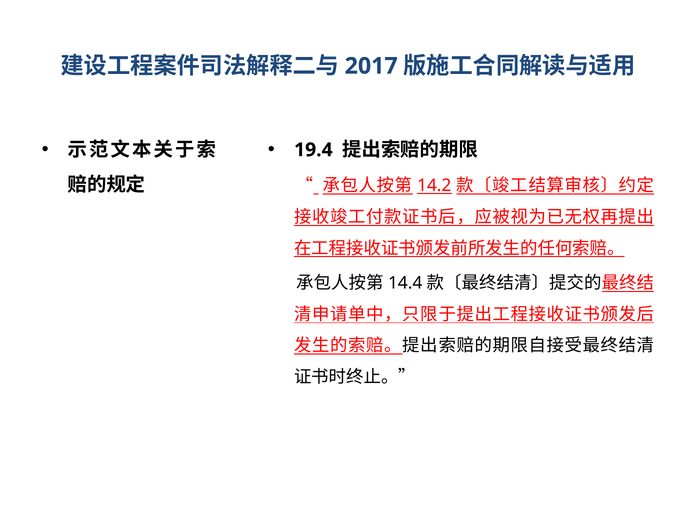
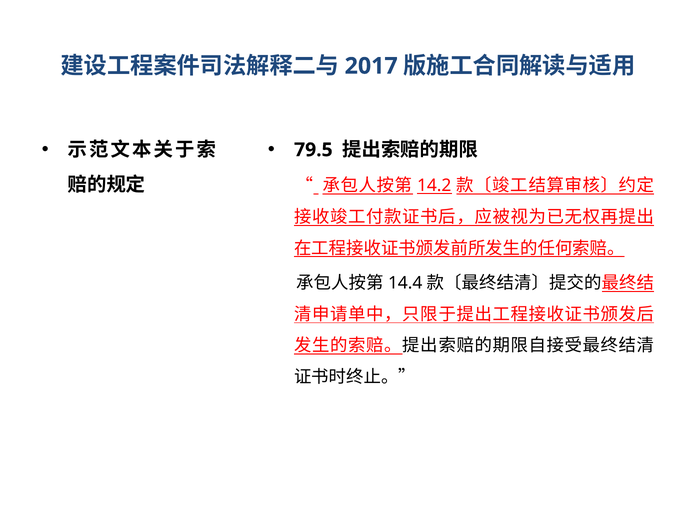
19.4: 19.4 -> 79.5 (313, 150)
